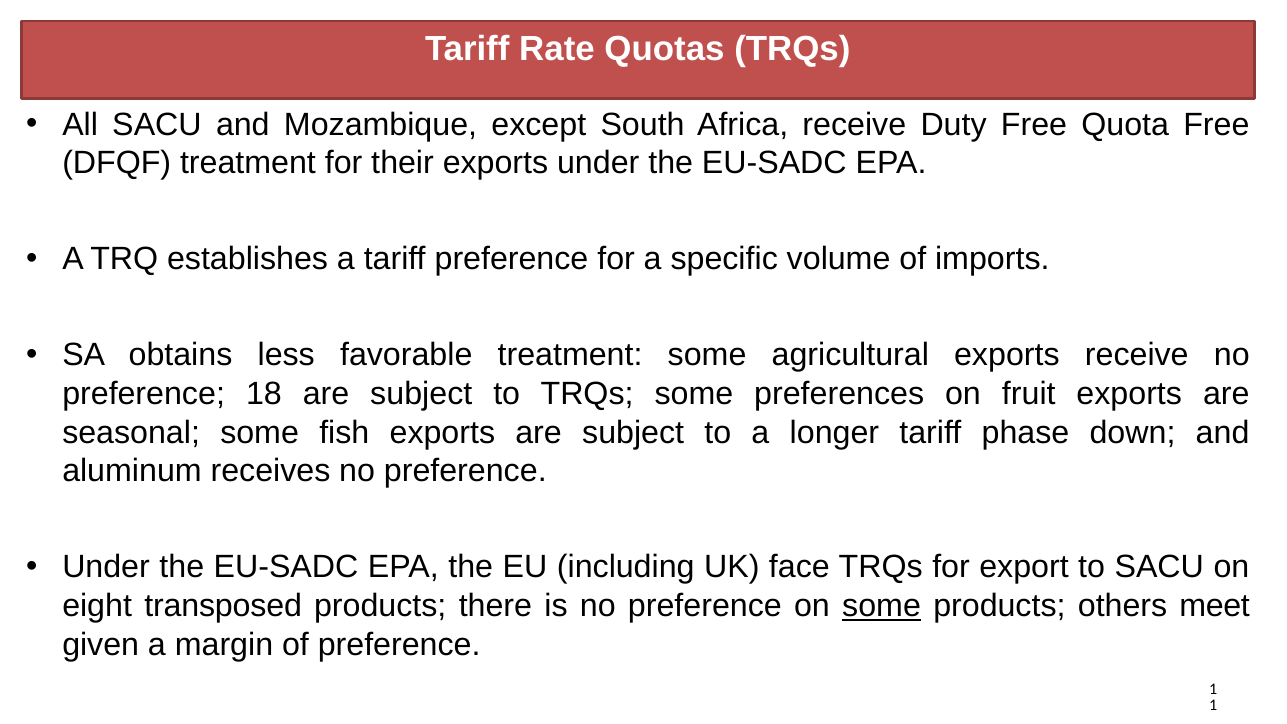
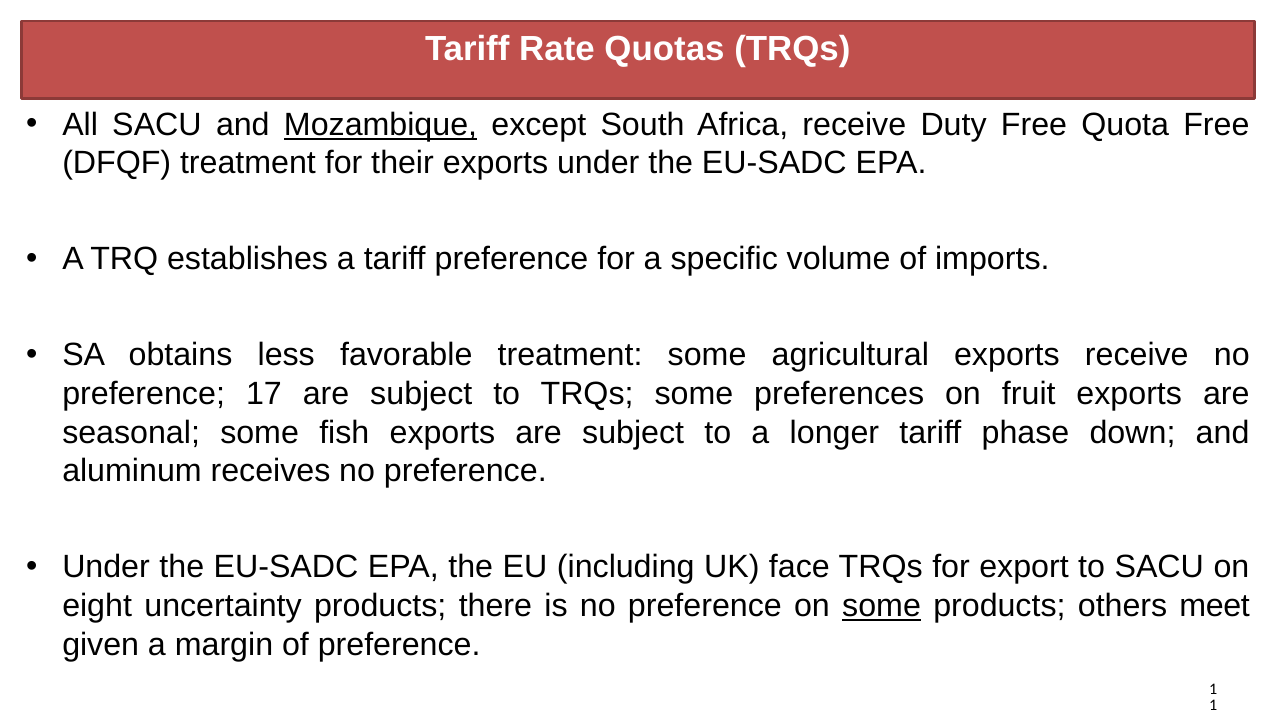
Mozambique underline: none -> present (381, 125)
18: 18 -> 17 (264, 394)
transposed: transposed -> uncertainty (223, 606)
